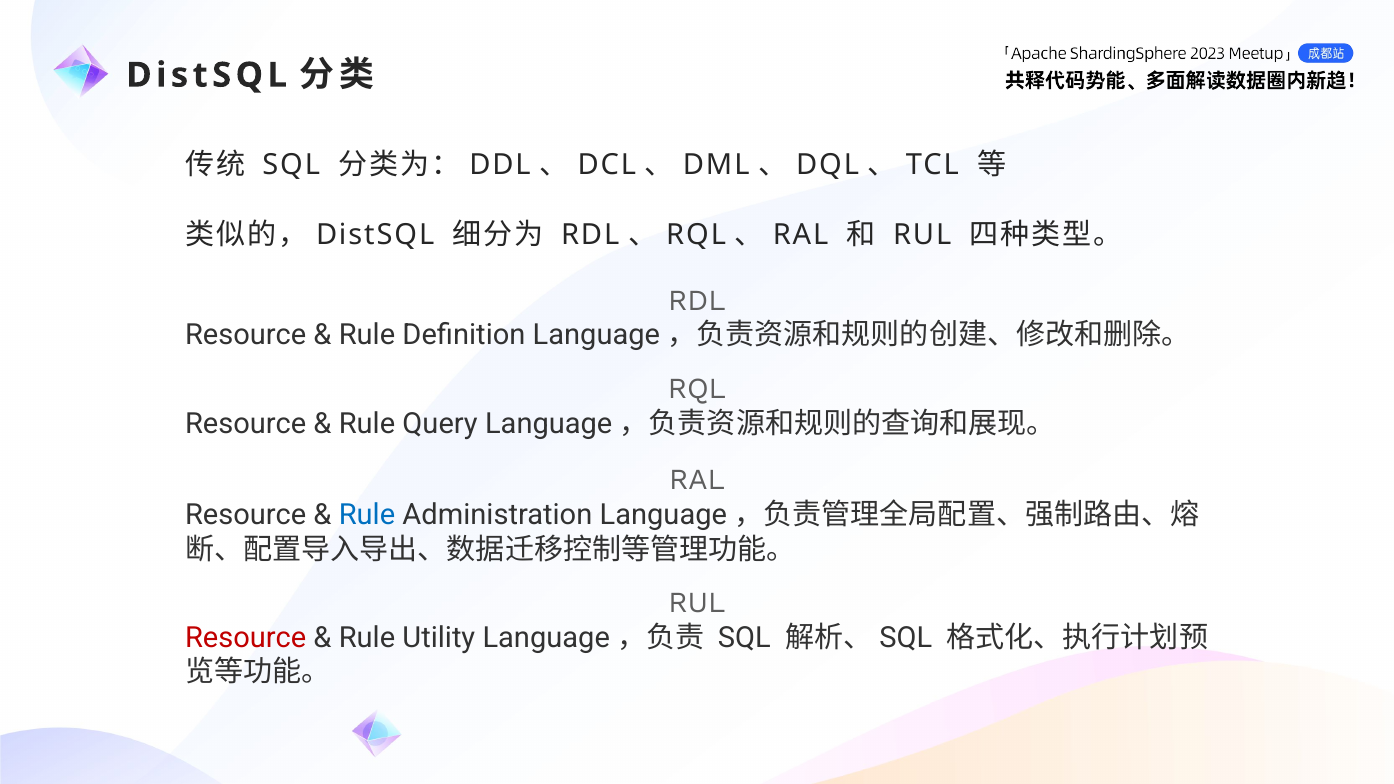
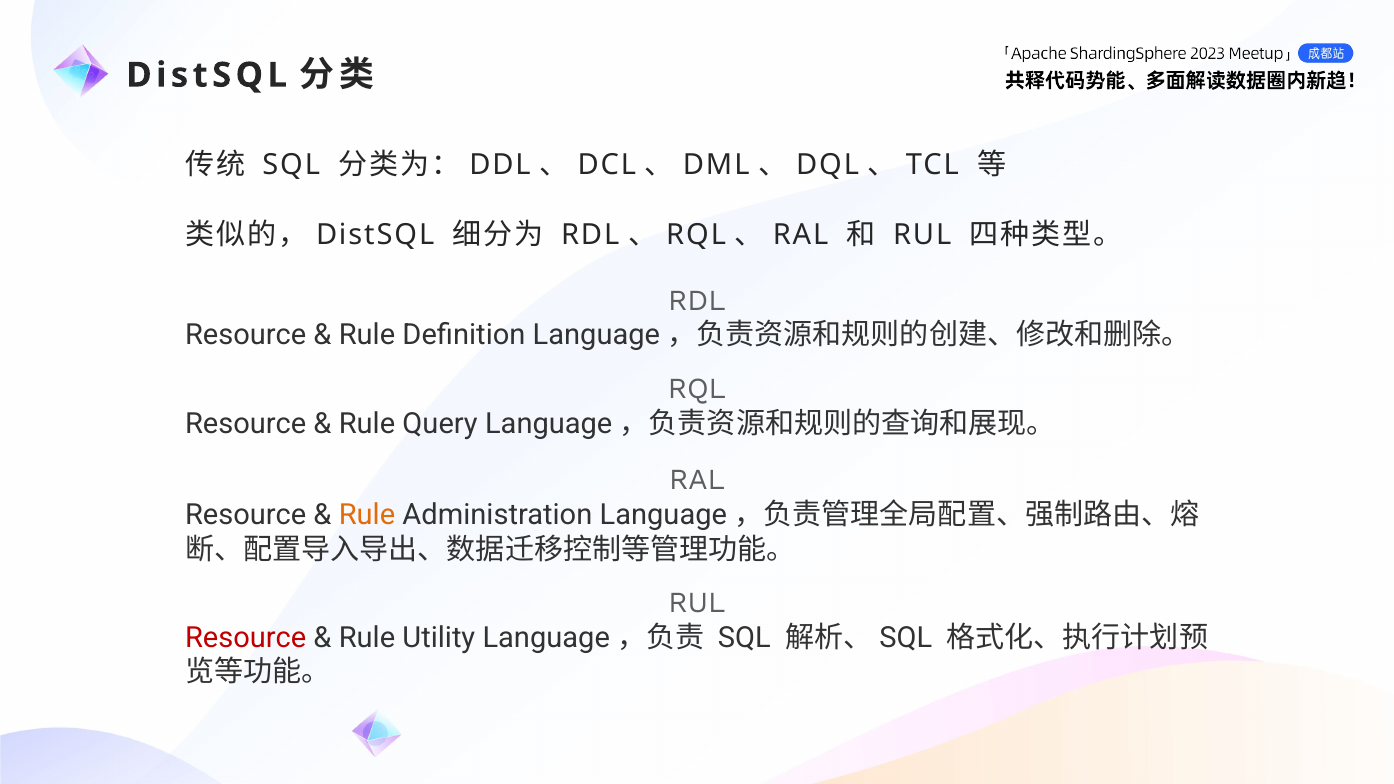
Rule colour: blue -> orange (367, 515)
